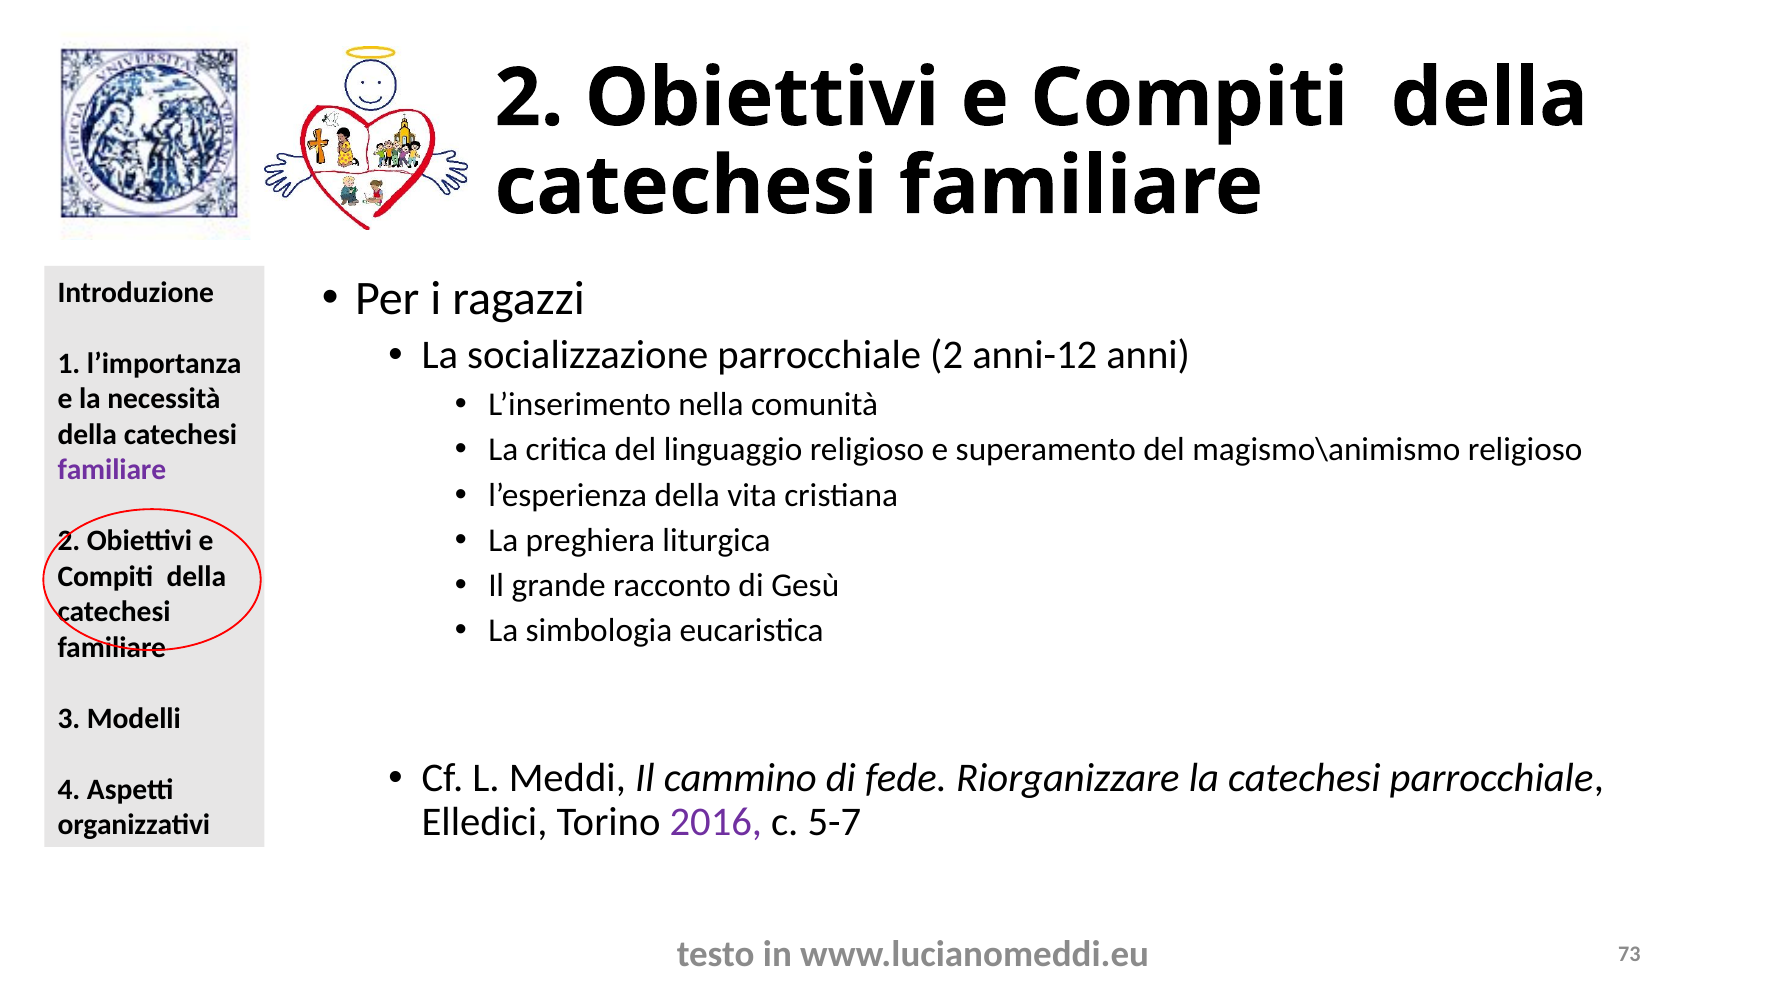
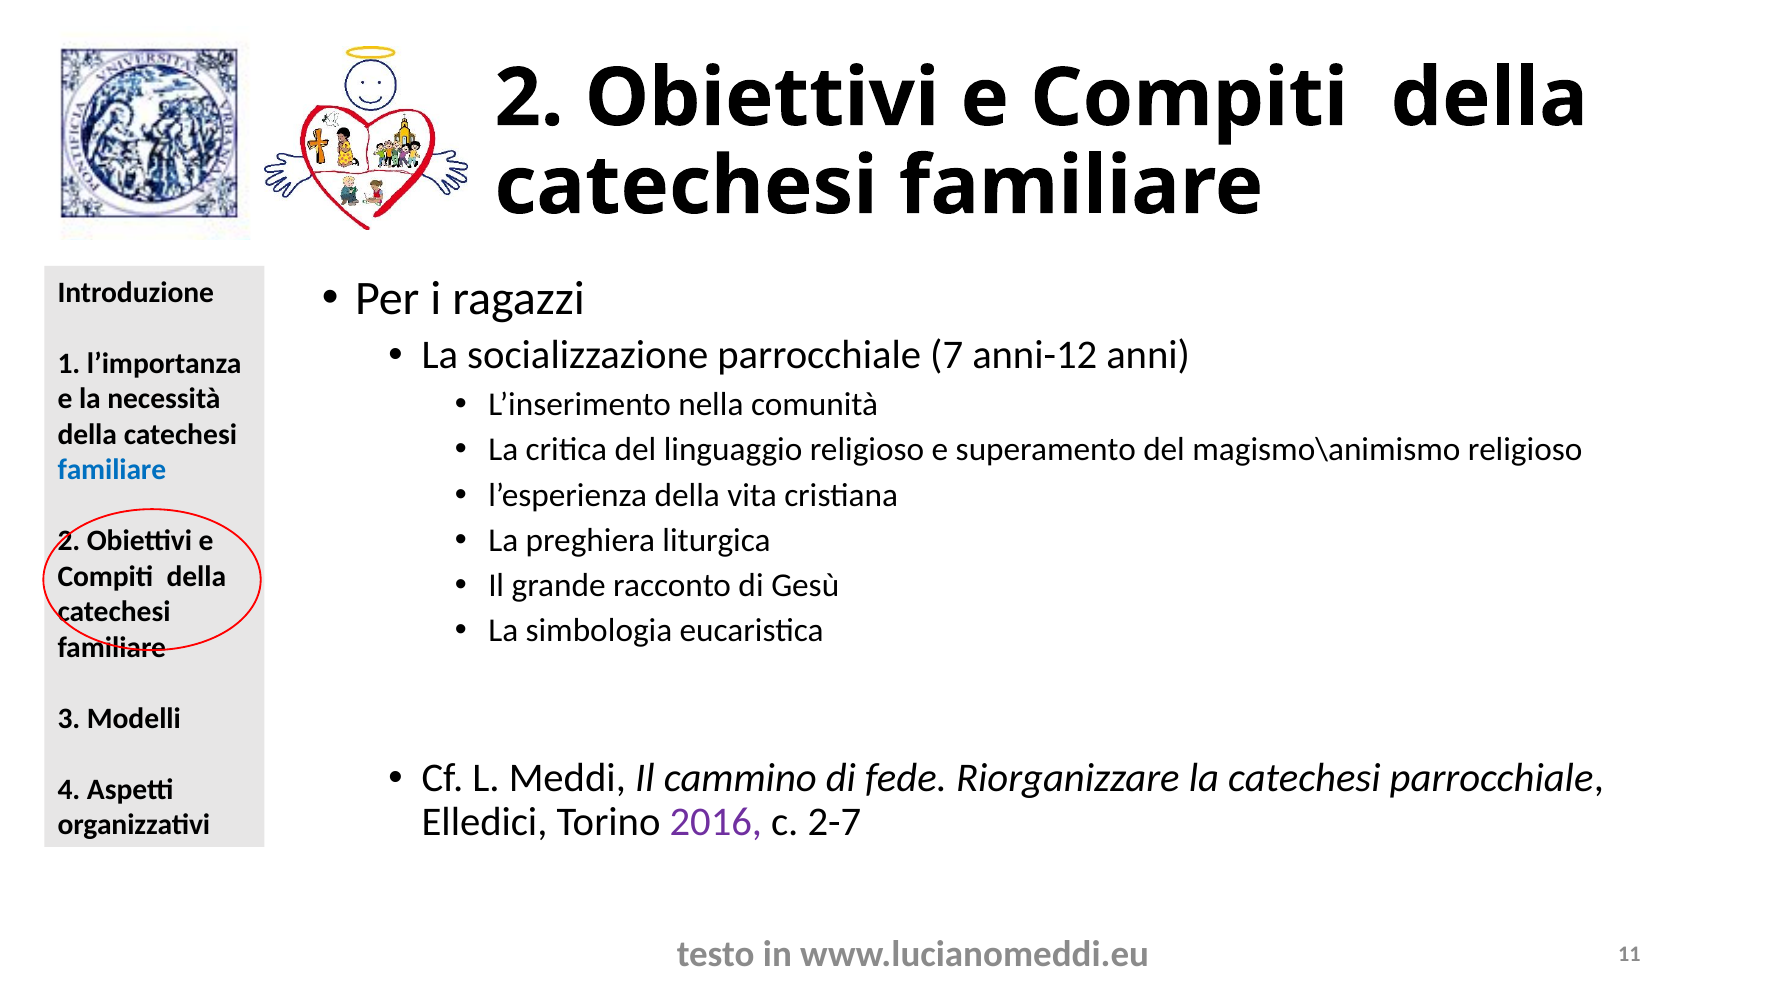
parrocchiale 2: 2 -> 7 (947, 355)
familiare colour: purple -> blue (112, 470)
5-7: 5-7 -> 2-7 (834, 822)
73: 73 -> 11 (1629, 954)
